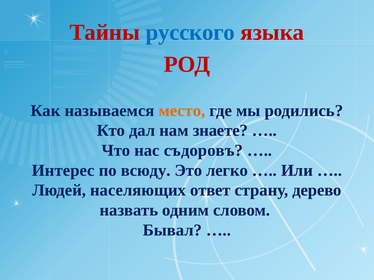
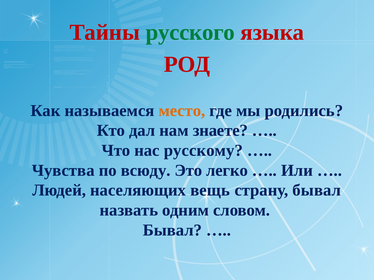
русского colour: blue -> green (190, 32)
съдоровъ: съдоровъ -> русскому (203, 151)
Интерес: Интерес -> Чувства (63, 171)
ответ: ответ -> вещь (210, 191)
страну дерево: дерево -> бывал (317, 191)
